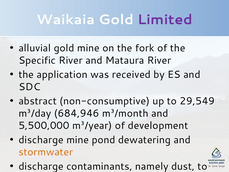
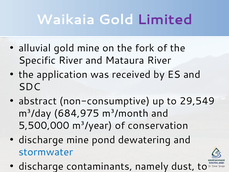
684,946: 684,946 -> 684,975 (77, 113)
development: development -> conservation (158, 125)
stormwater colour: orange -> blue (46, 152)
